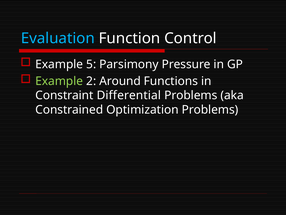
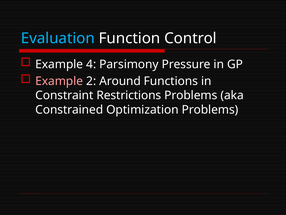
5: 5 -> 4 (91, 64)
Example colour: light green -> pink (59, 81)
Differential: Differential -> Restrictions (129, 95)
